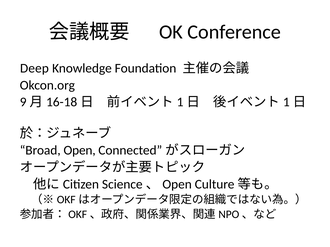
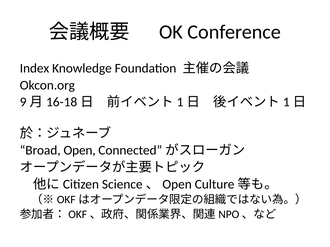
Deep: Deep -> Index (35, 68)
